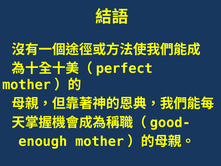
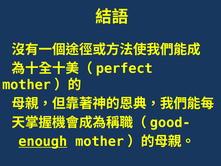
enough underline: none -> present (43, 141)
